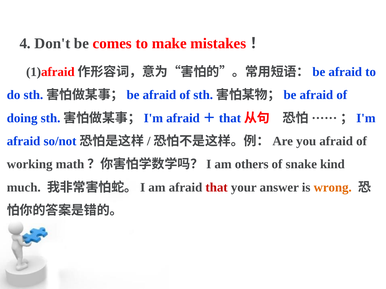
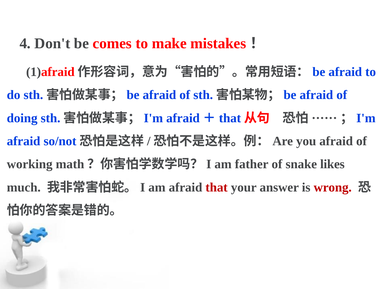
others: others -> father (252, 165)
kind: kind -> likes (332, 165)
wrong colour: orange -> red (333, 188)
